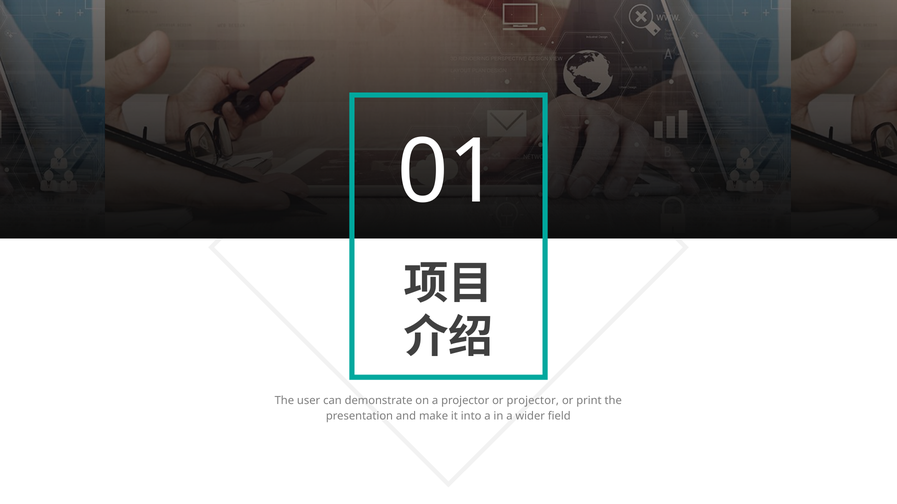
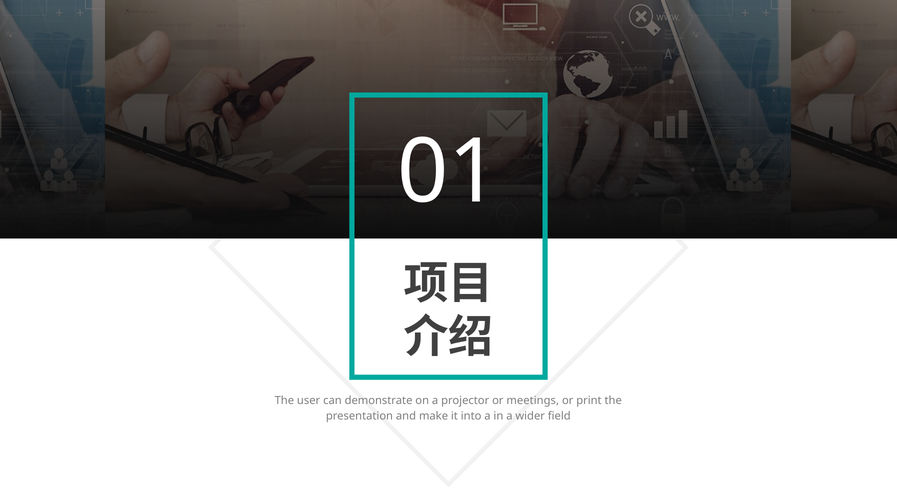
or projector: projector -> meetings (533, 401)
